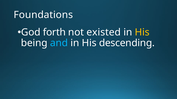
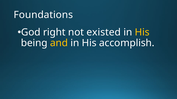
forth: forth -> right (54, 32)
and colour: light blue -> yellow (59, 43)
descending: descending -> accomplish (127, 43)
